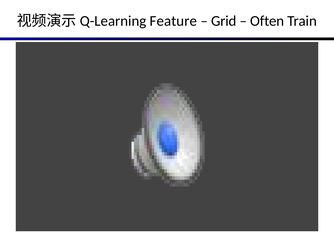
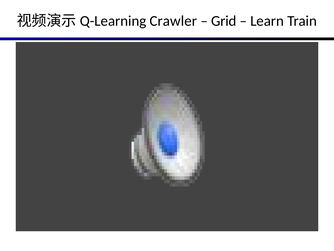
Feature: Feature -> Crawler (173, 21)
Often: Often -> Learn (267, 21)
